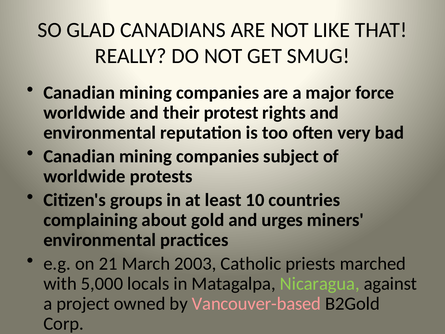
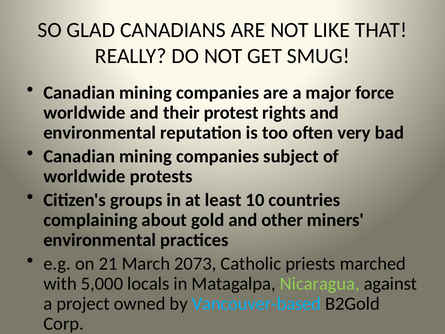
urges: urges -> other (282, 220)
2003: 2003 -> 2073 (195, 263)
Vancouver-based colour: pink -> light blue (256, 303)
